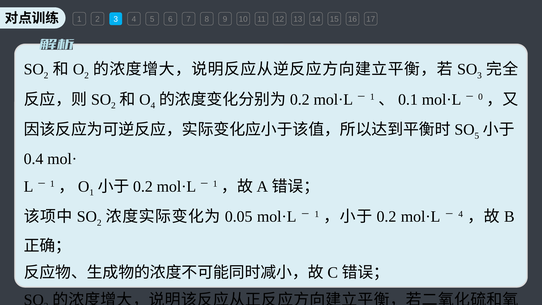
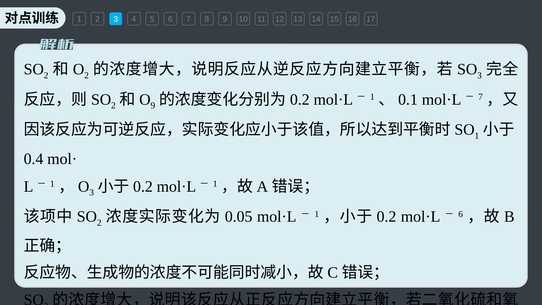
4: 4 -> 9 (153, 106)
0: 0 -> 7 (481, 97)
5: 5 -> 1 (477, 136)
1: 1 -> 3 (92, 193)
4: 4 -> 6 (461, 214)
